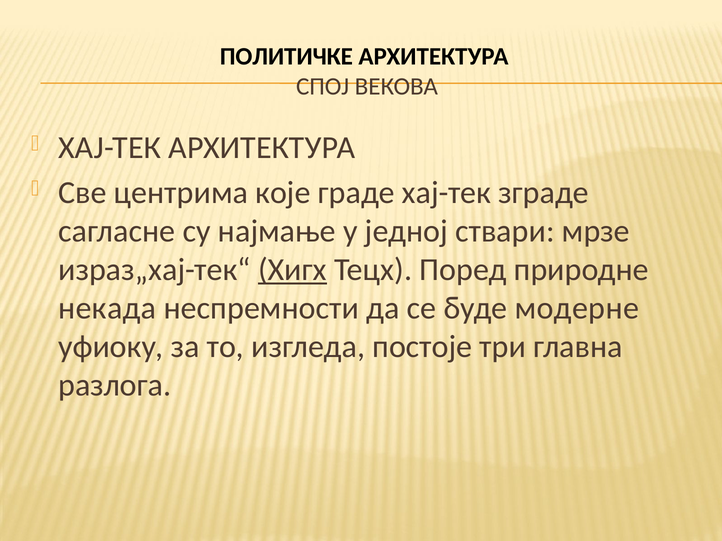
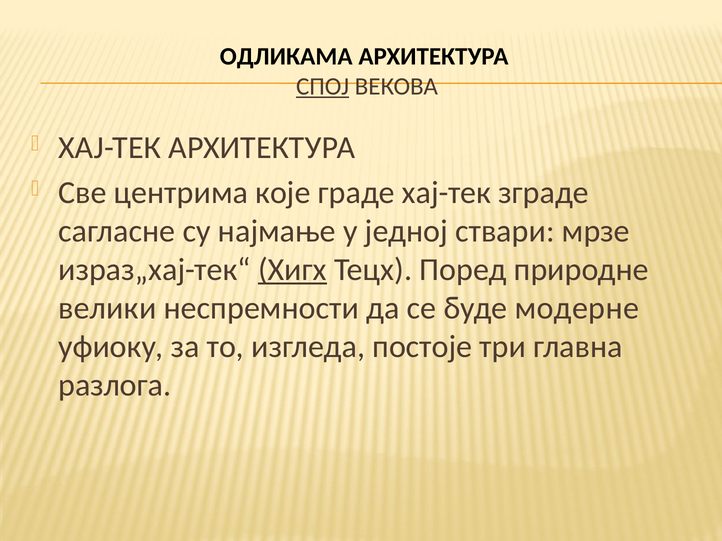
ПОЛИТИЧКЕ: ПОЛИТИЧКЕ -> ОДЛИКАМА (286, 56)
СПОЈ underline: none -> present (323, 86)
некада: некада -> велики (107, 308)
